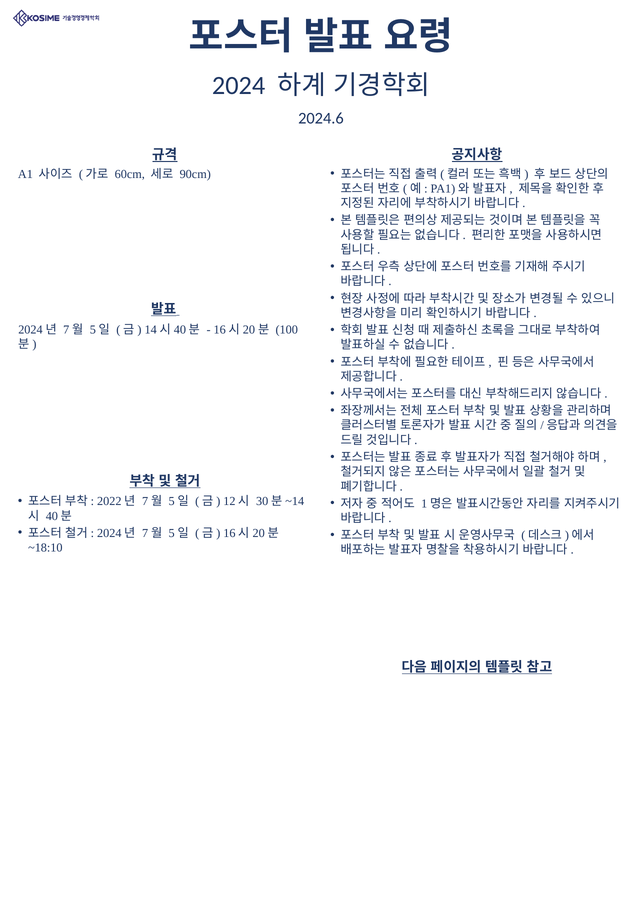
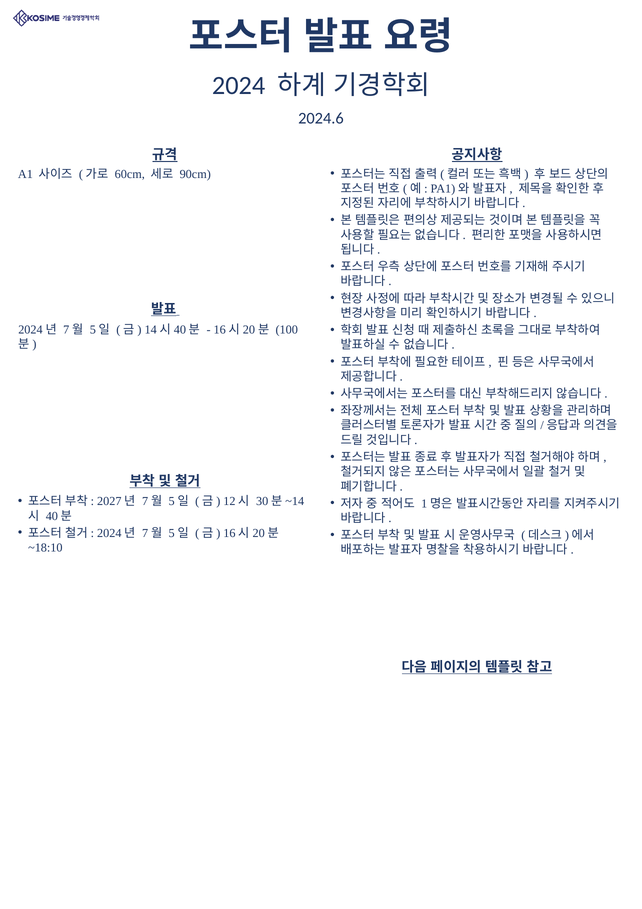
2022: 2022 -> 2027 (109, 501)
